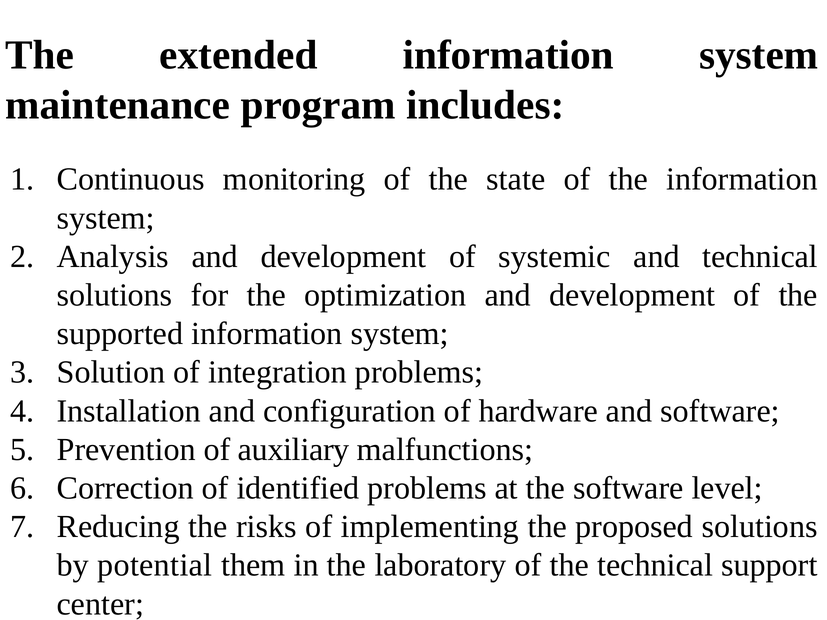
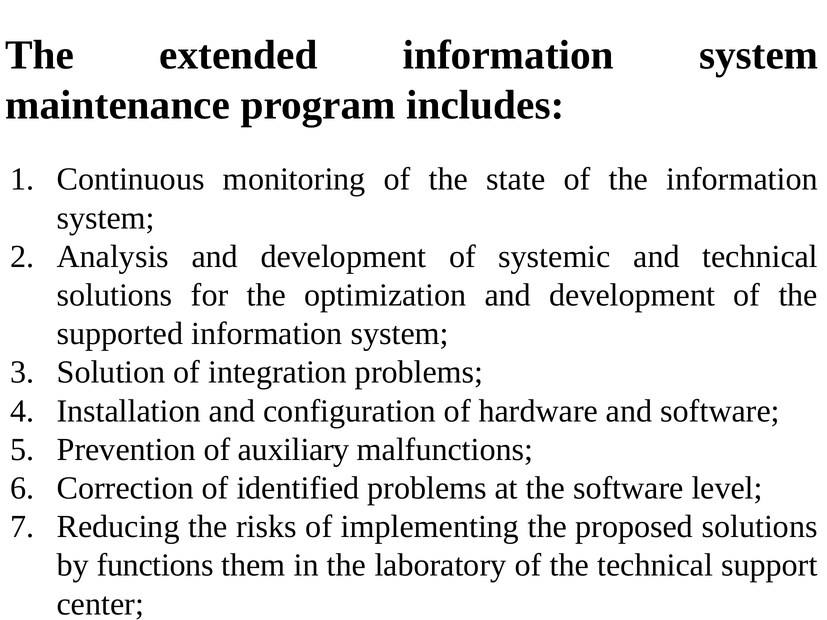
potential: potential -> functions (155, 566)
